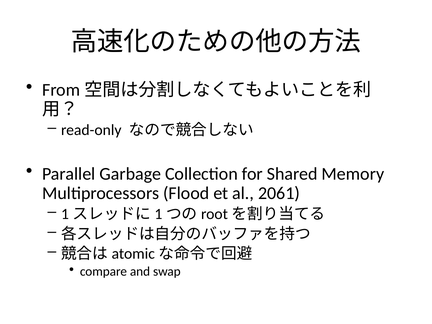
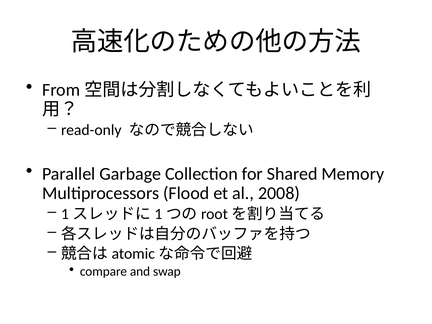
2061: 2061 -> 2008 (279, 193)
